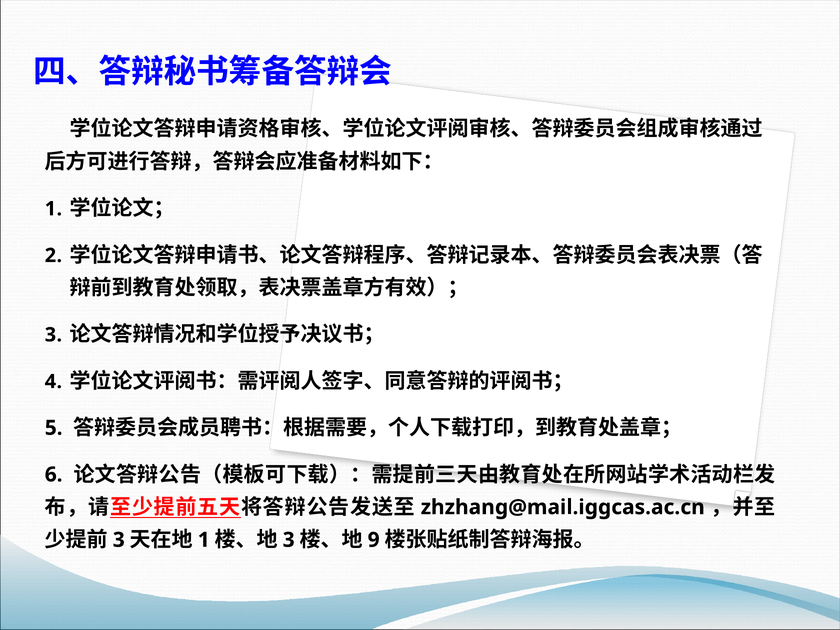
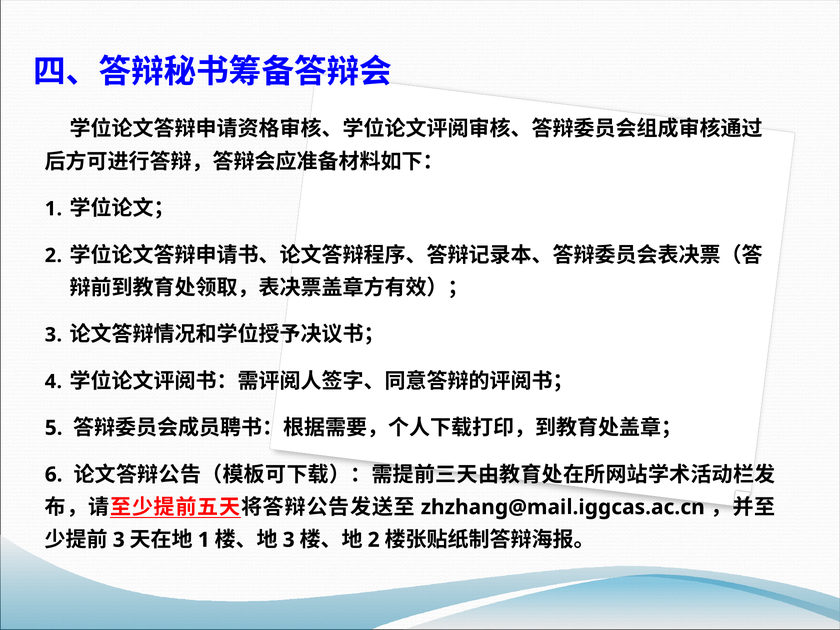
9: 9 -> 2 (374, 540)
